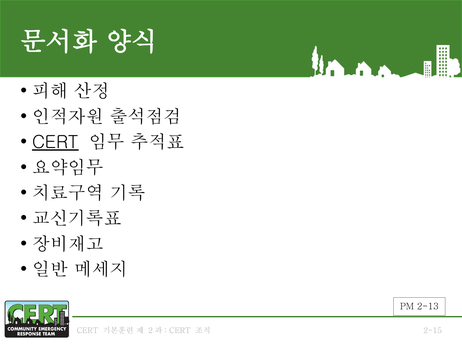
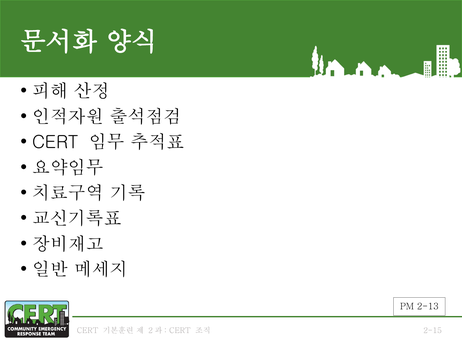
CERT underline: present -> none (55, 142)
